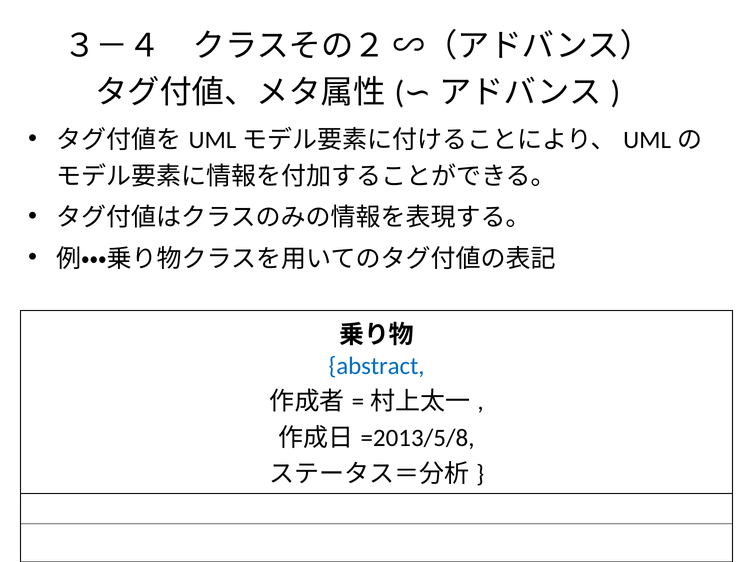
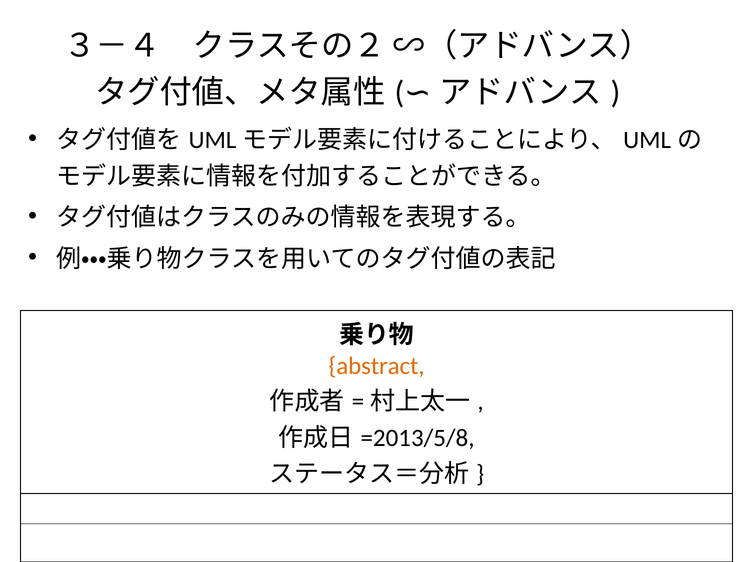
abstract colour: blue -> orange (377, 366)
